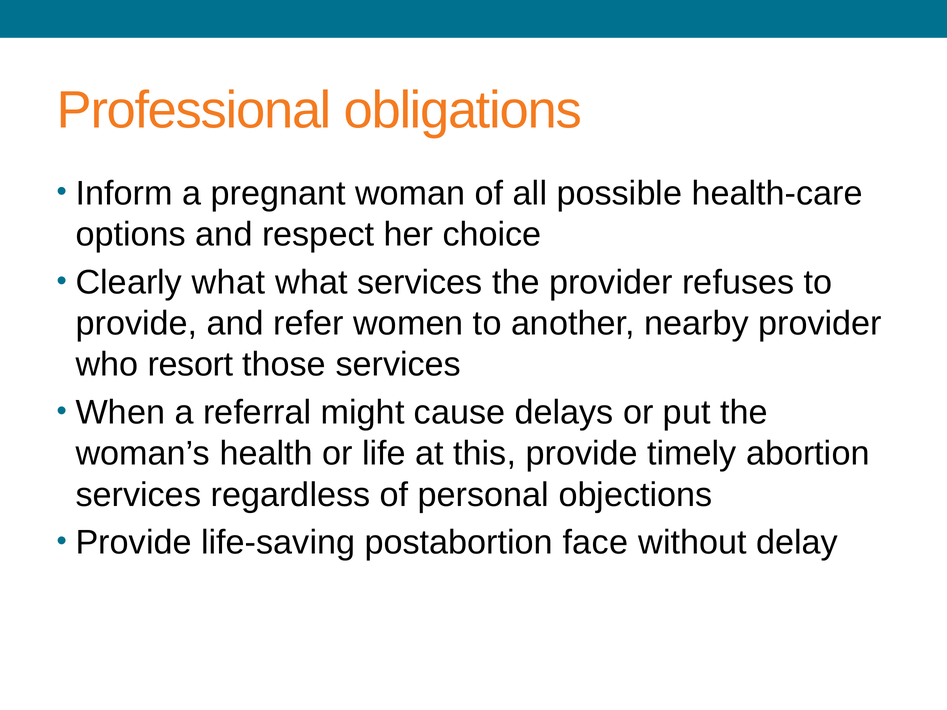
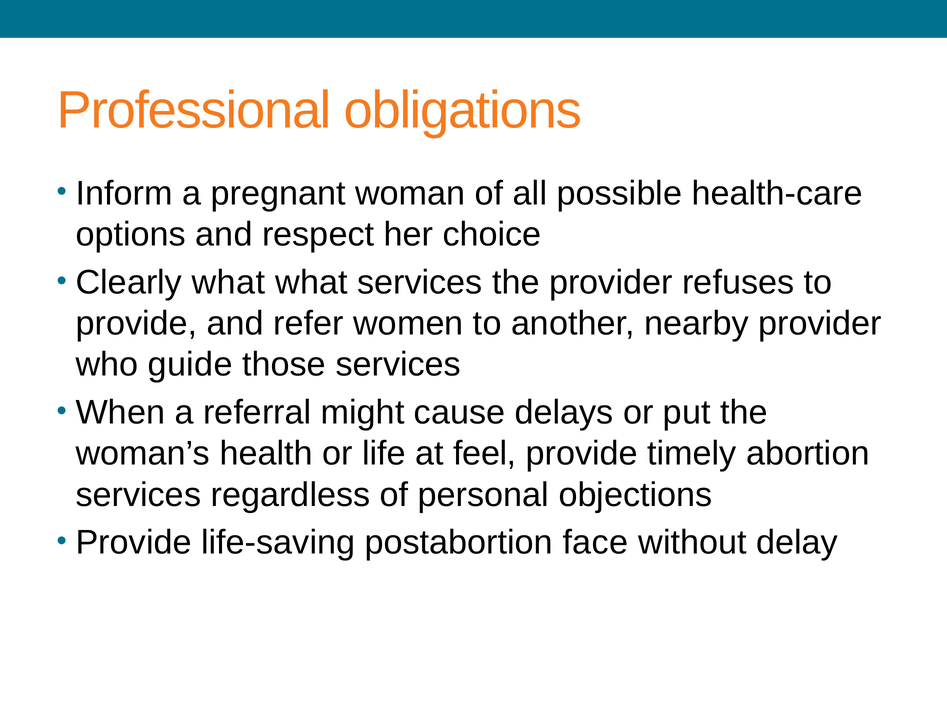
resort: resort -> guide (190, 365)
this: this -> feel (485, 454)
